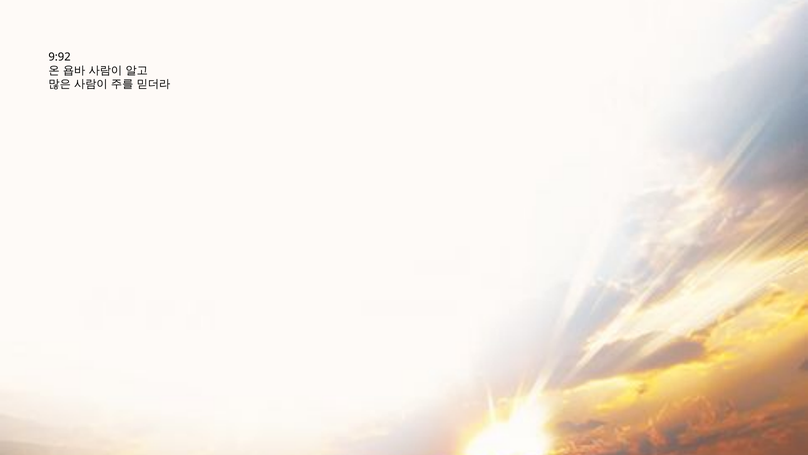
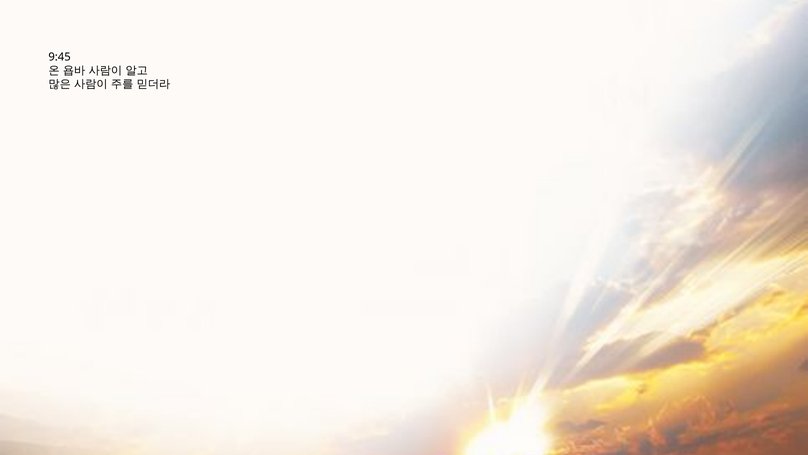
9:92: 9:92 -> 9:45 (60, 57)
